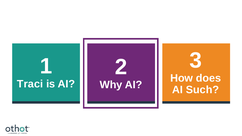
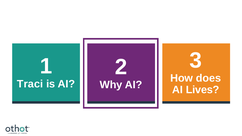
Such: Such -> Lives (203, 90)
